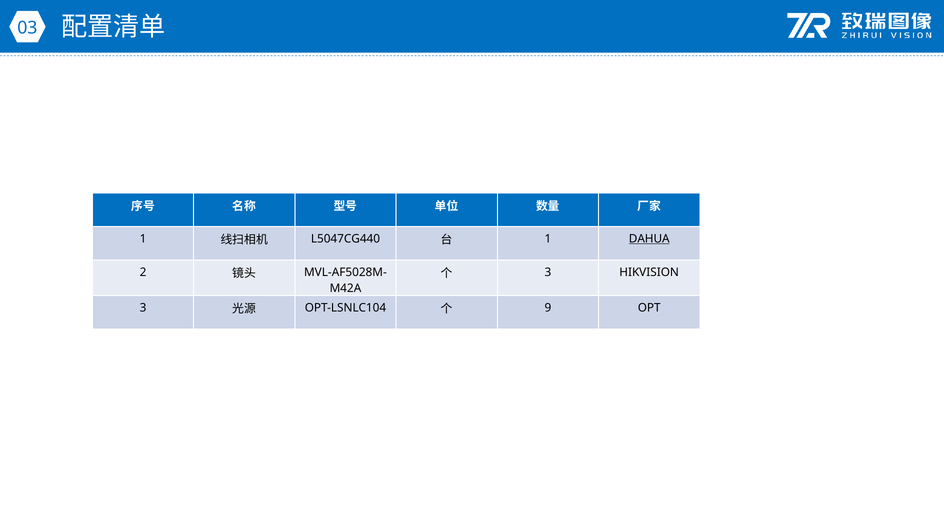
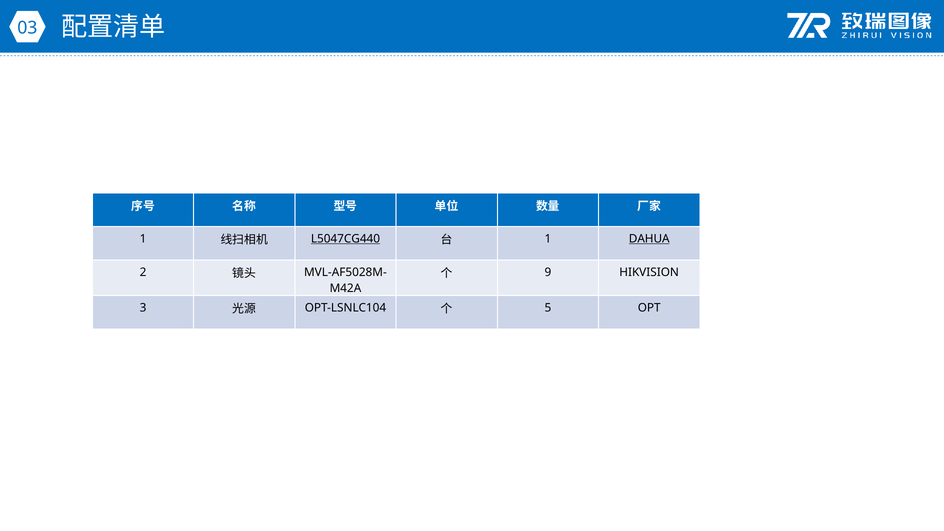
L5047CG440 underline: none -> present (345, 239)
3: 3 -> 9 (548, 272)
9: 9 -> 5 (548, 308)
